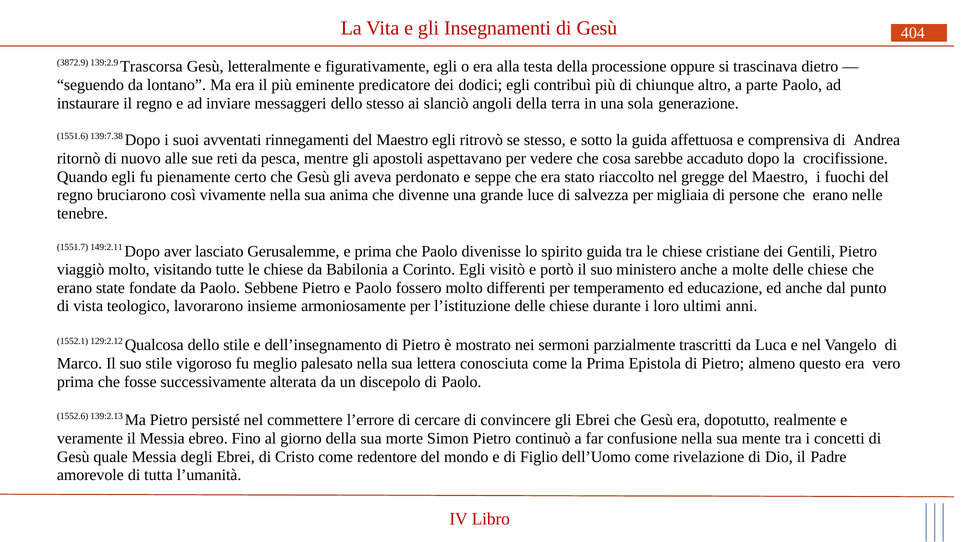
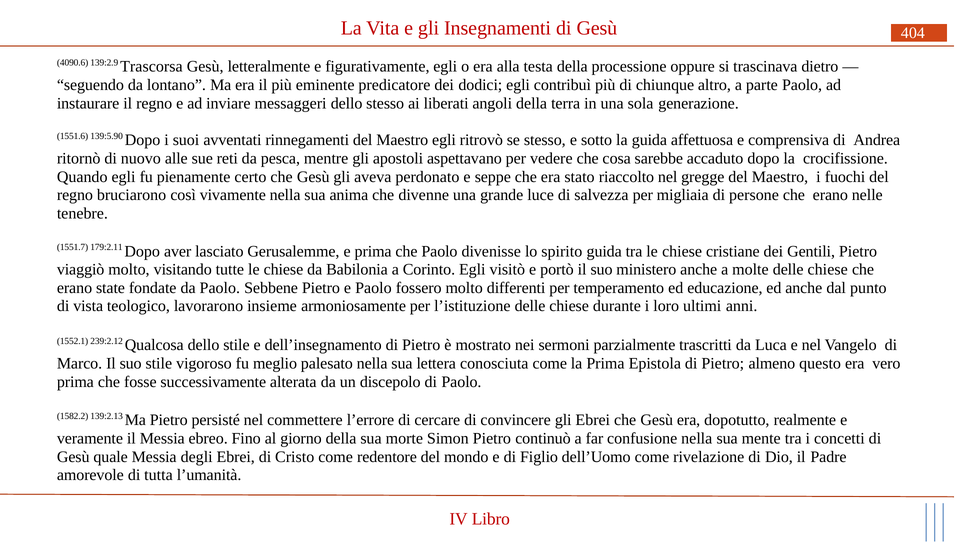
3872.9: 3872.9 -> 4090.6 (73, 63)
slanciò: slanciò -> liberati (446, 103)
139:7.38: 139:7.38 -> 139:5.90 (107, 136)
149:2.11: 149:2.11 -> 179:2.11 (106, 247)
129:2.12: 129:2.12 -> 239:2.12 (107, 341)
1552.6: 1552.6 -> 1582.2 (73, 416)
